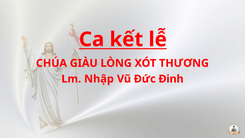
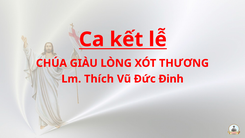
Nhập: Nhập -> Thích (99, 79)
